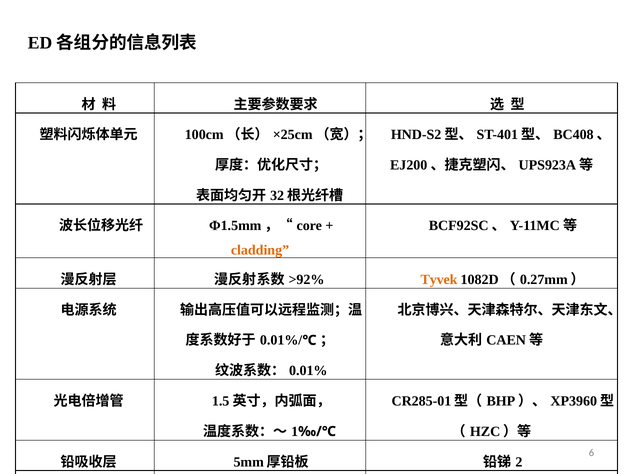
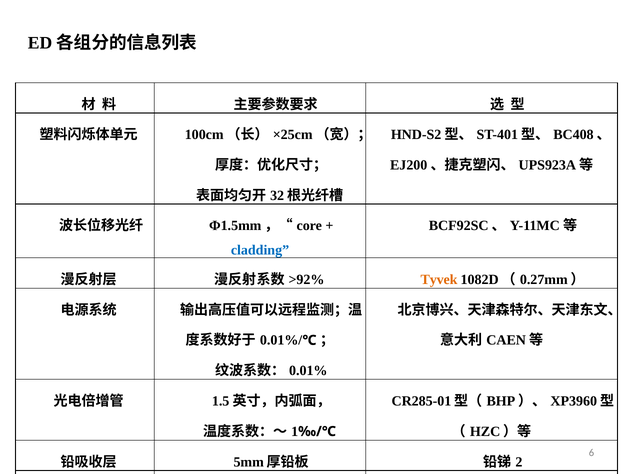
cladding colour: orange -> blue (260, 250)
